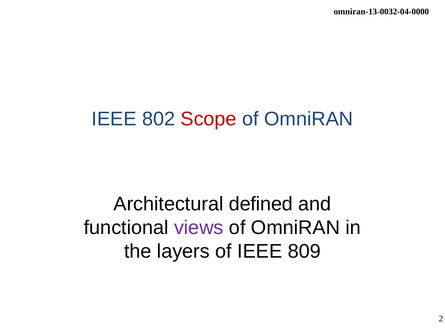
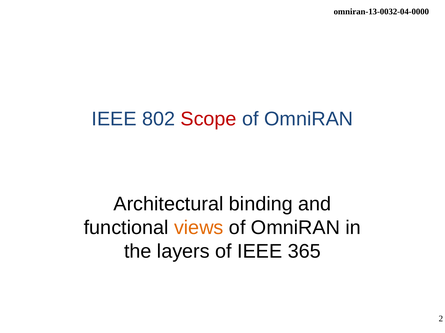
defined: defined -> binding (261, 205)
views colour: purple -> orange (199, 228)
809: 809 -> 365 (304, 252)
